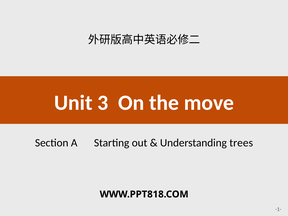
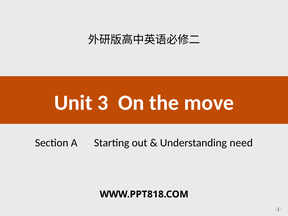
trees: trees -> need (241, 143)
